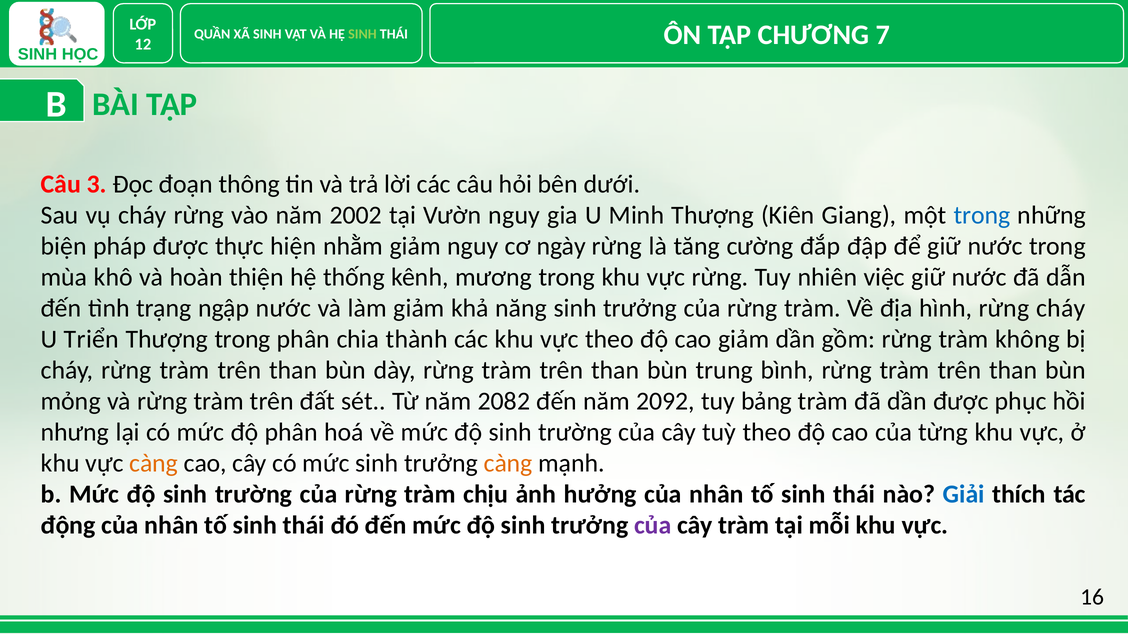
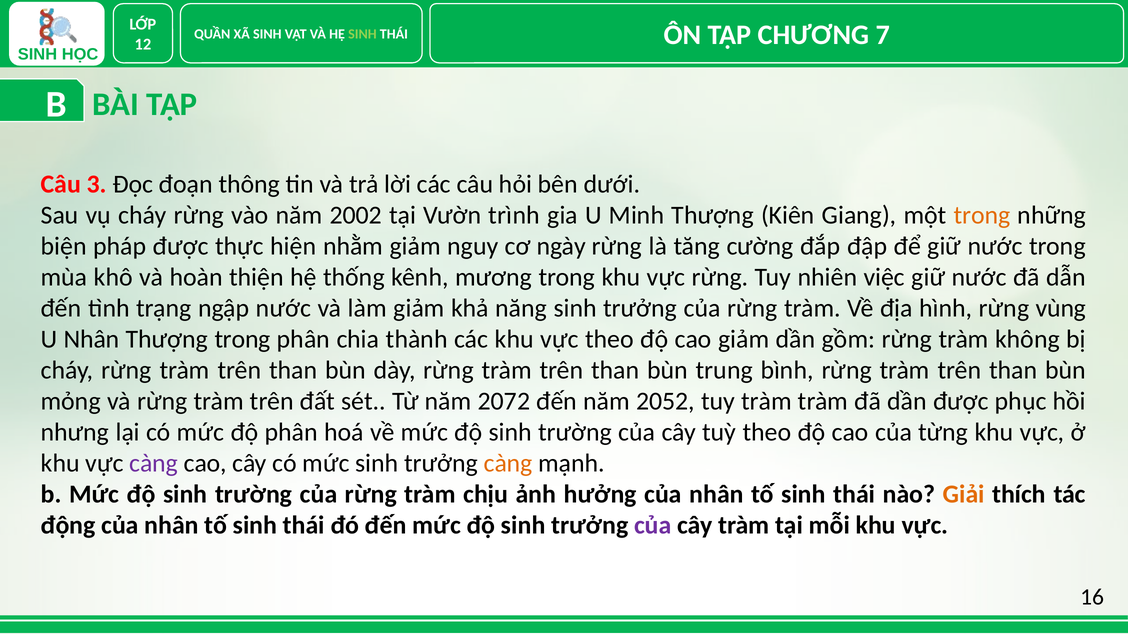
Vườn nguy: nguy -> trình (514, 215)
trong colour: blue -> orange (982, 215)
rừng cháy: cháy -> vùng (1061, 308)
U Triển: Triển -> Nhân (92, 339)
2082: 2082 -> 2072 (504, 401)
2092: 2092 -> 2052 (666, 401)
tuy bảng: bảng -> tràm (767, 401)
càng colour: orange -> purple (154, 463)
Giải colour: blue -> orange (964, 494)
